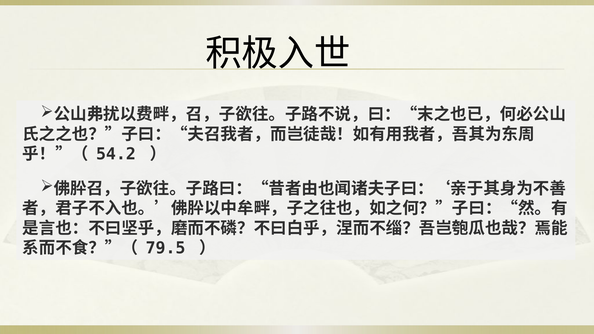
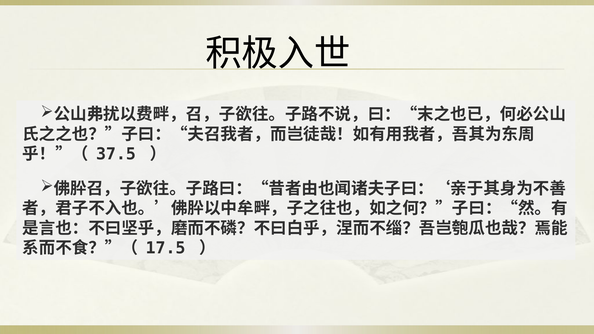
54.2: 54.2 -> 37.5 (116, 154)
79.5: 79.5 -> 17.5 (166, 248)
